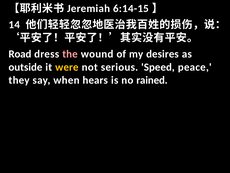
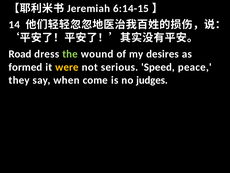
the colour: pink -> light green (70, 54)
outside: outside -> formed (25, 67)
hears: hears -> come (95, 80)
rained: rained -> judges (152, 80)
